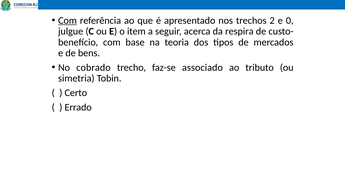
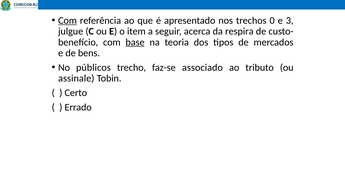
2: 2 -> 0 (272, 20)
0: 0 -> 3 (290, 20)
base underline: none -> present (135, 42)
cobrado: cobrado -> públicos (93, 68)
simetria: simetria -> assinale (76, 78)
